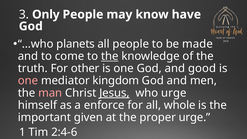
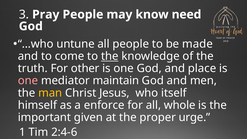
Only: Only -> Pray (46, 14)
have: have -> need (186, 14)
planets: planets -> untune (76, 44)
good: good -> place (202, 68)
kingdom: kingdom -> maintain (116, 81)
man colour: pink -> yellow (50, 93)
Jesus underline: present -> none (114, 93)
who urge: urge -> itself (174, 93)
